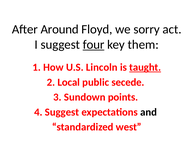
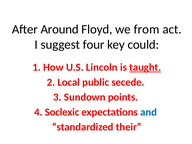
sorry: sorry -> from (147, 29)
four underline: present -> none (94, 45)
them: them -> could (143, 45)
4 Suggest: Suggest -> Soclexic (62, 112)
and colour: black -> blue (149, 112)
west: west -> their (129, 127)
